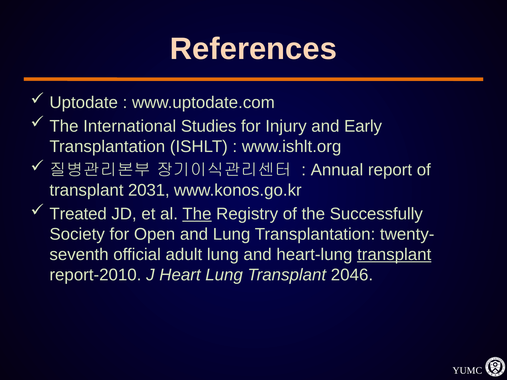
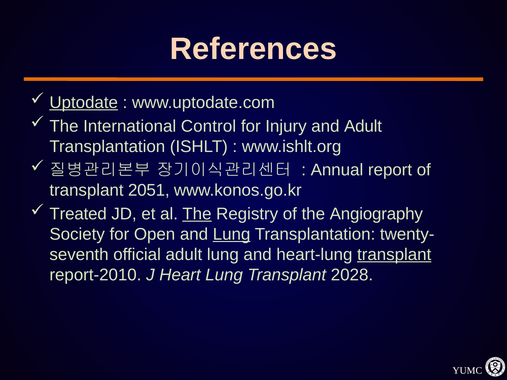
Uptodate underline: none -> present (84, 103)
Studies: Studies -> Control (208, 126)
and Early: Early -> Adult (363, 126)
2031: 2031 -> 2051 (149, 190)
Successfully: Successfully -> Angiography (376, 214)
Lung underline: none -> present (232, 234)
2046: 2046 -> 2028 (352, 275)
